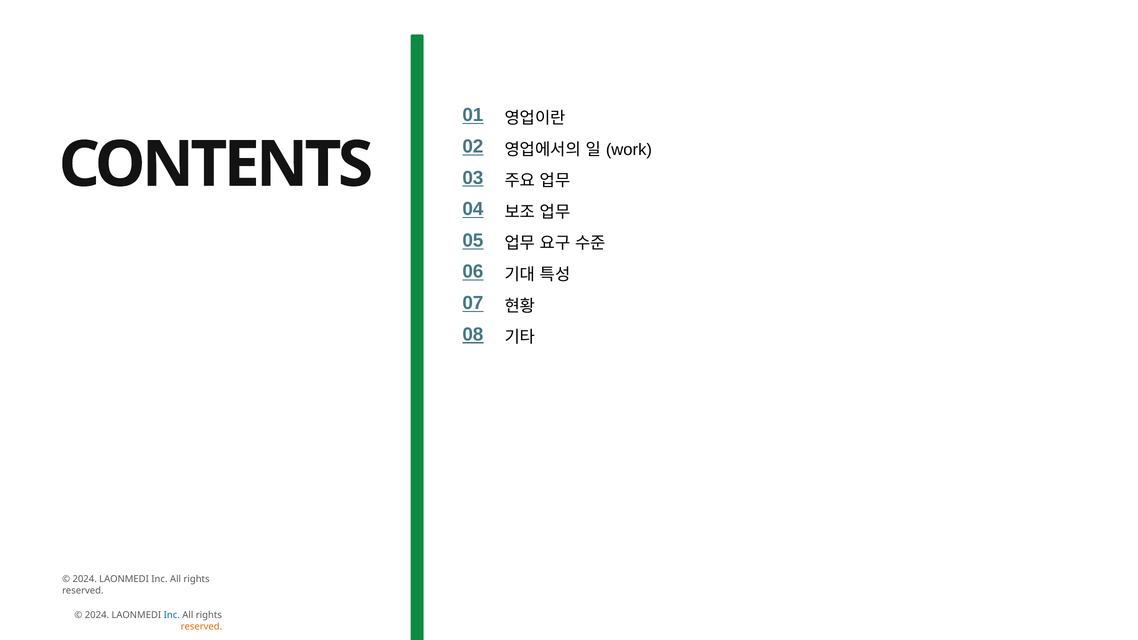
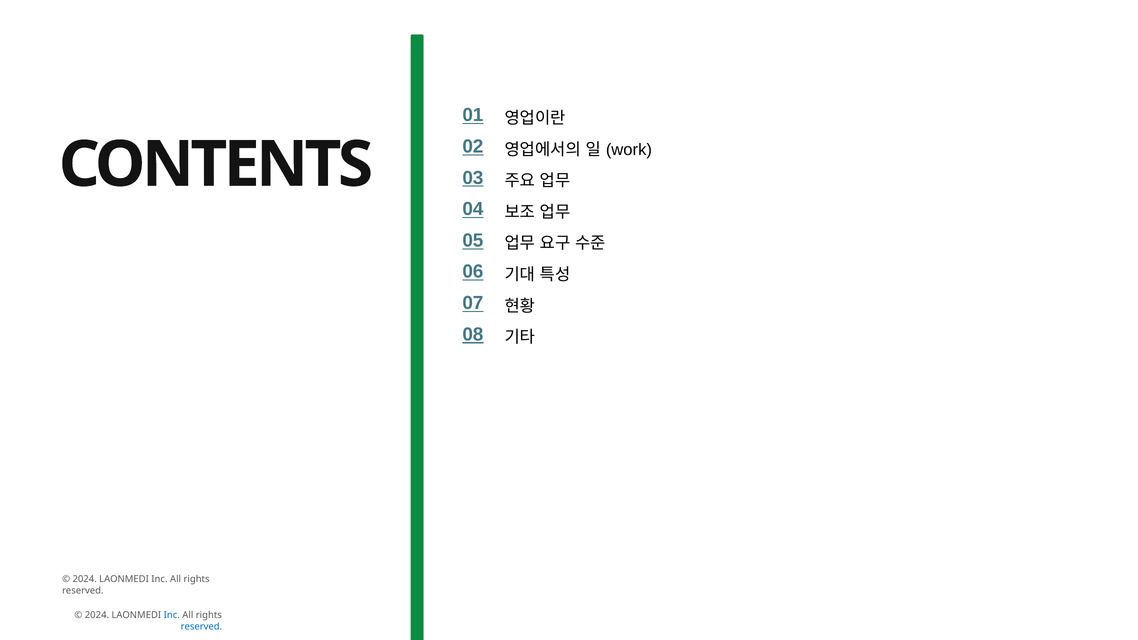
reserved colour: orange -> blue (201, 627)
